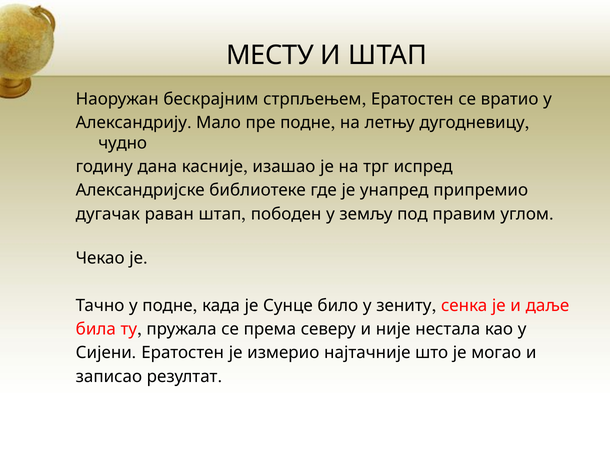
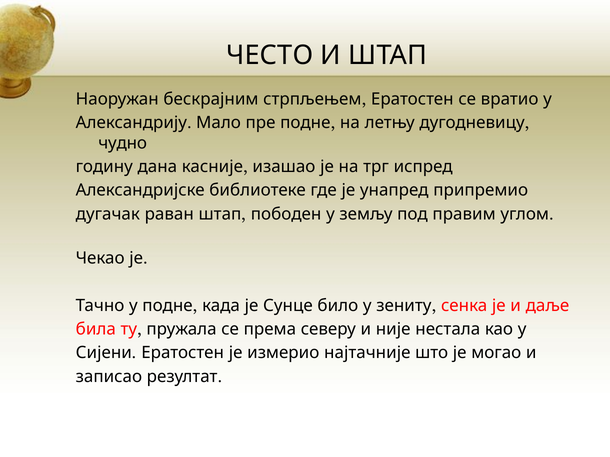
МЕСТУ: МЕСТУ -> ЧЕСТО (270, 55)
